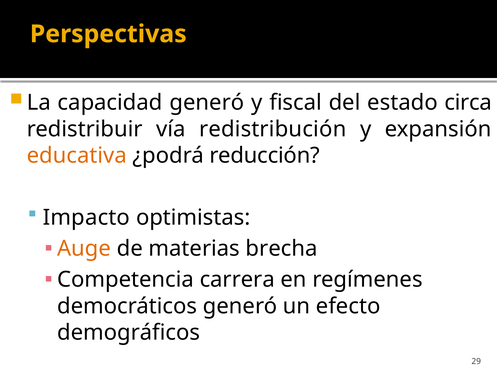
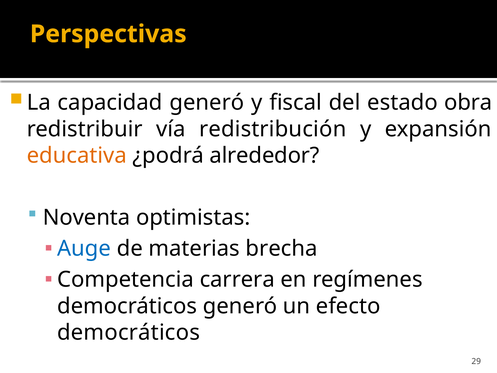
circa: circa -> obra (468, 103)
reducción: reducción -> alrededor (265, 156)
Impacto: Impacto -> Noventa (87, 217)
Auge colour: orange -> blue (84, 248)
demográficos: demográficos -> democráticos (129, 332)
